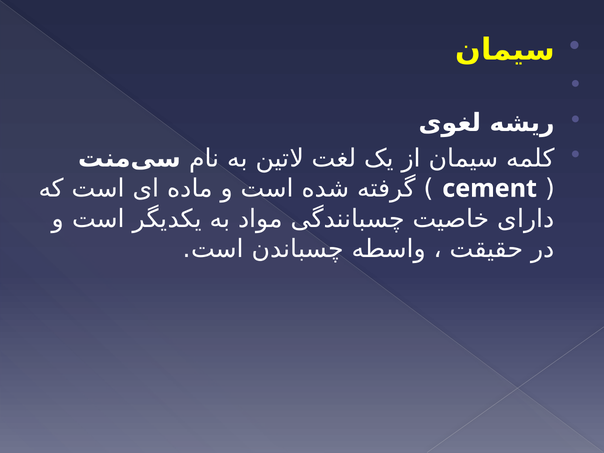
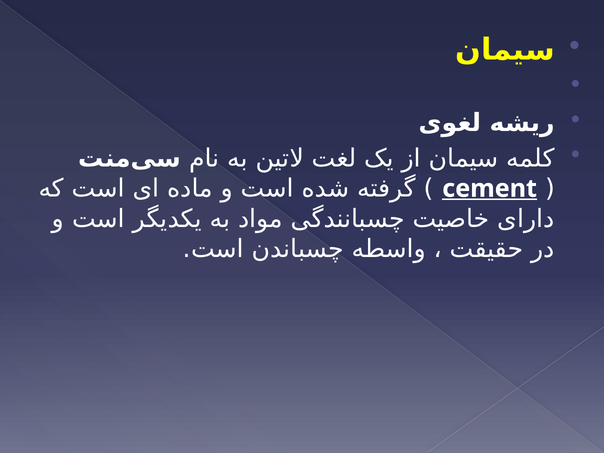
cement underline: none -> present (490, 189)
